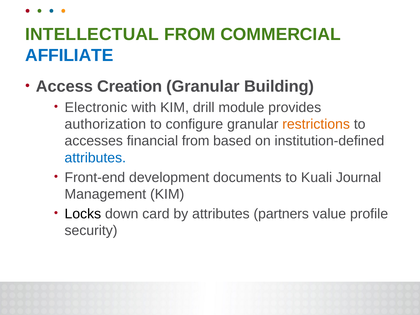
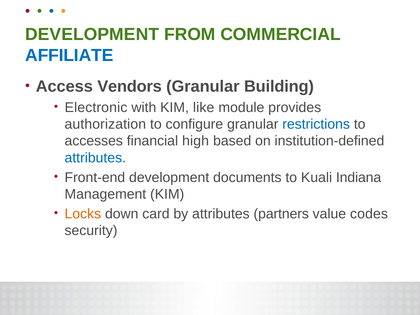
INTELLECTUAL: INTELLECTUAL -> DEVELOPMENT (92, 34)
Creation: Creation -> Vendors (130, 87)
drill: drill -> like (204, 107)
restrictions colour: orange -> blue (316, 124)
financial from: from -> high (196, 141)
Journal: Journal -> Indiana (359, 177)
Locks colour: black -> orange (83, 214)
profile: profile -> codes (369, 214)
